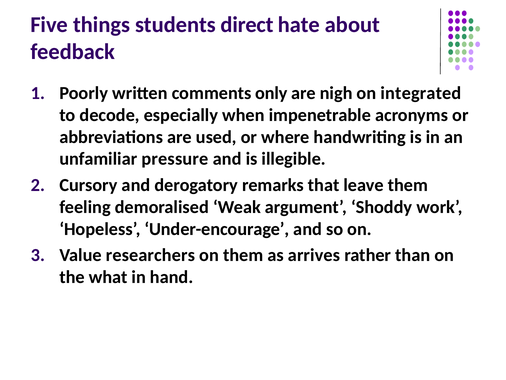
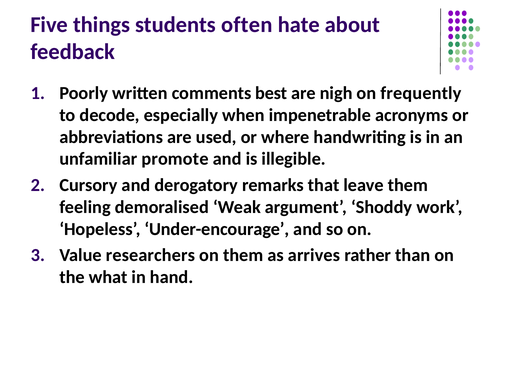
direct: direct -> often (247, 25)
only: only -> best (271, 93)
integrated: integrated -> frequently (421, 93)
pressure: pressure -> promote (175, 159)
